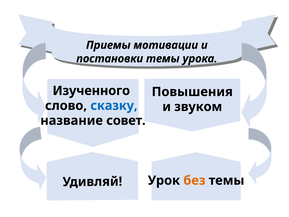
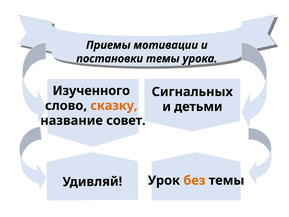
Повышения: Повышения -> Сигнальных (192, 92)
сказку colour: blue -> orange (114, 106)
звуком: звуком -> детьми (198, 107)
